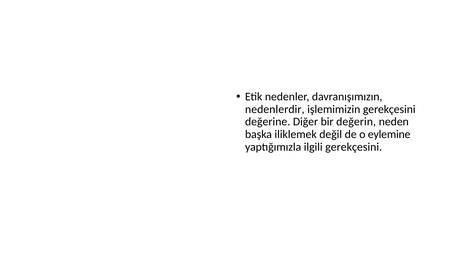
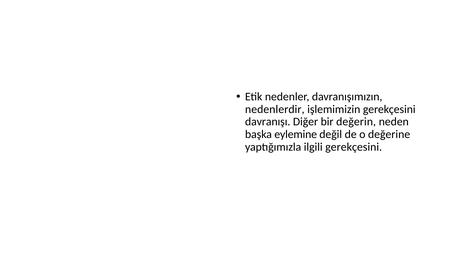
değerine: değerine -> davranışı (268, 122)
iliklemek: iliklemek -> eylemine (296, 134)
eylemine: eylemine -> değerine (389, 134)
